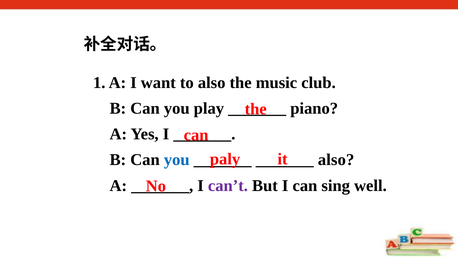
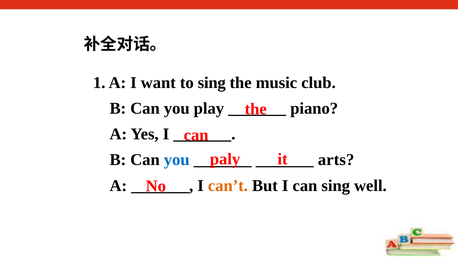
to also: also -> sing (212, 83)
also: also -> arts (336, 160)
can’t colour: purple -> orange (228, 186)
